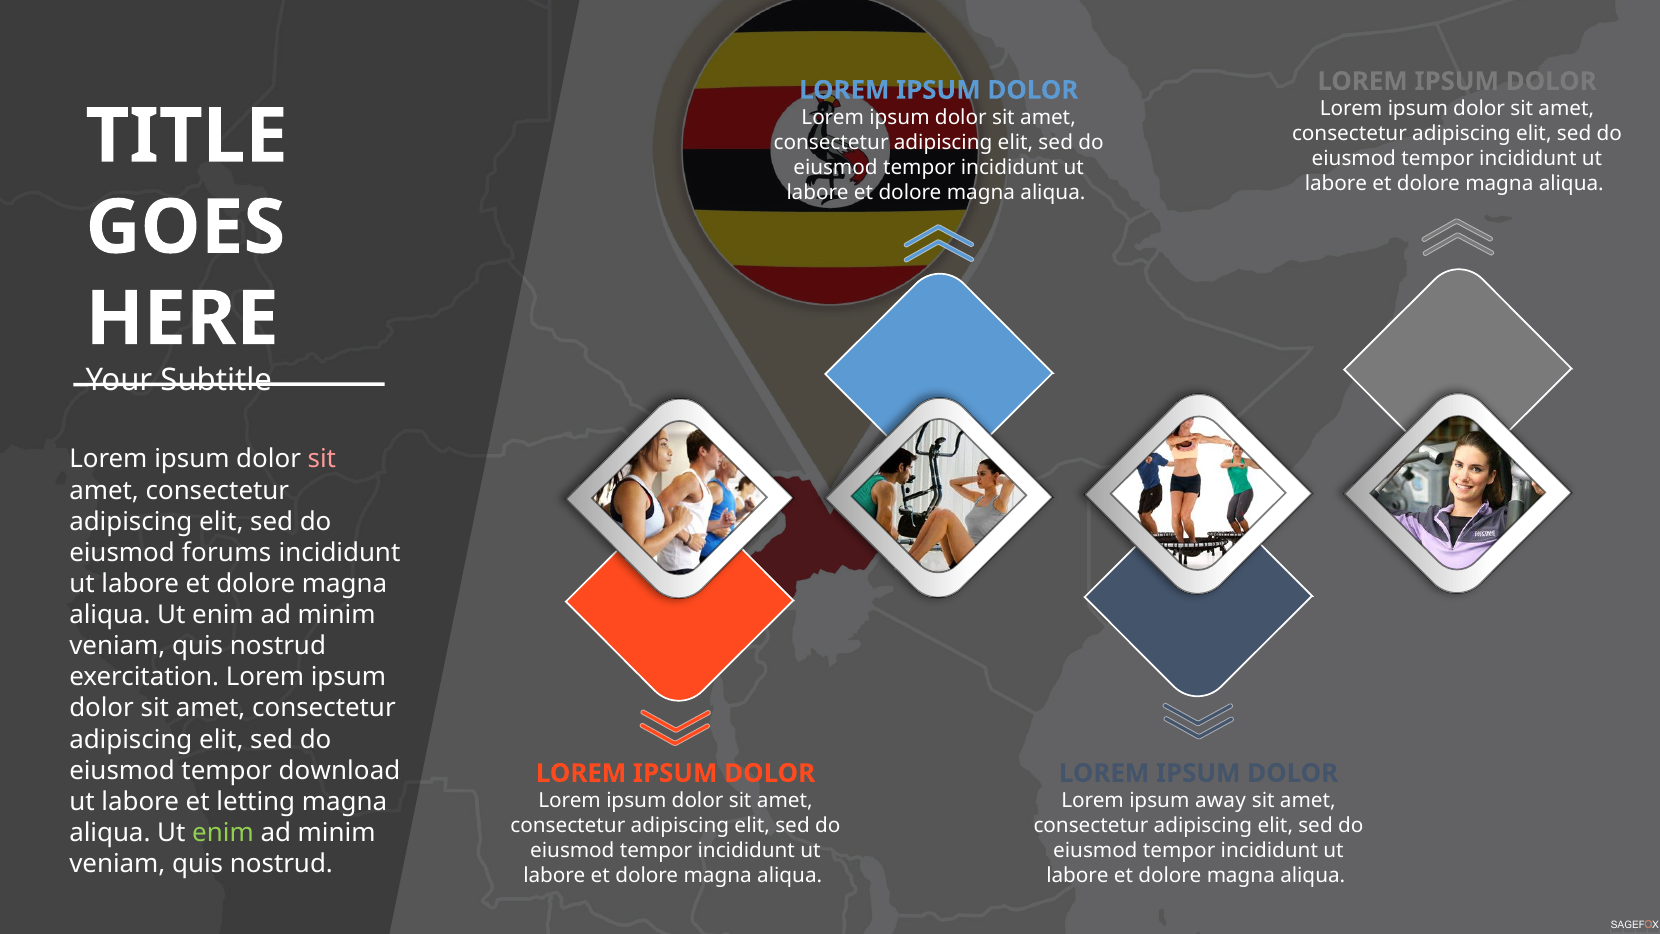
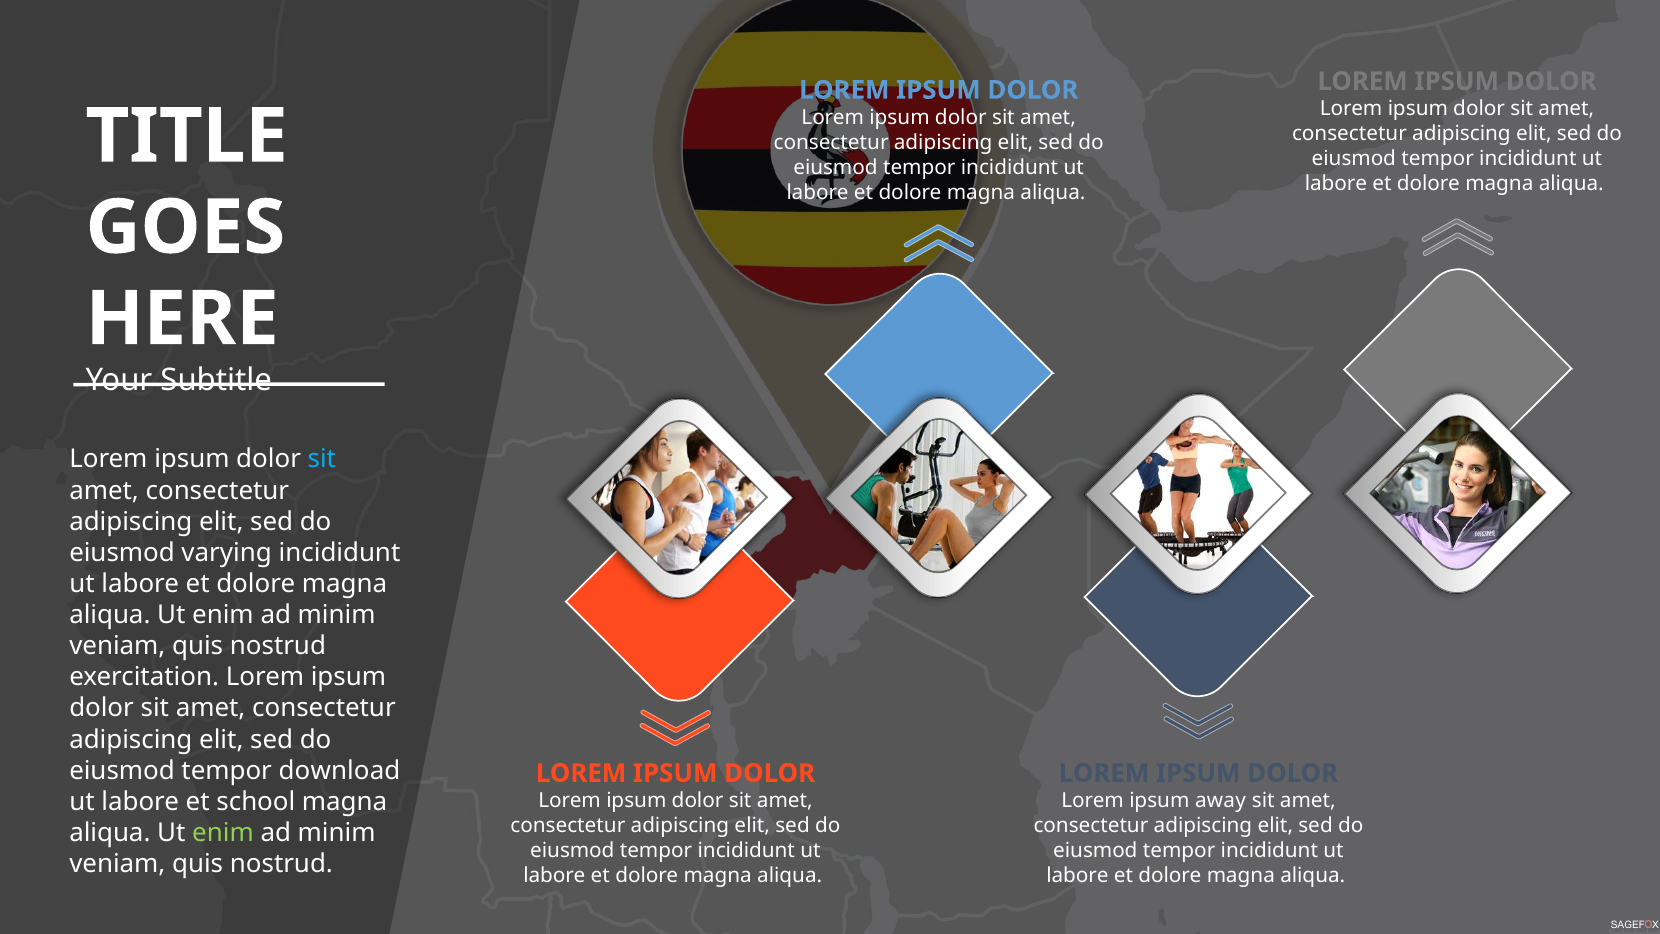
sit colour: pink -> light blue (322, 459)
forums: forums -> varying (227, 553)
letting: letting -> school (256, 802)
